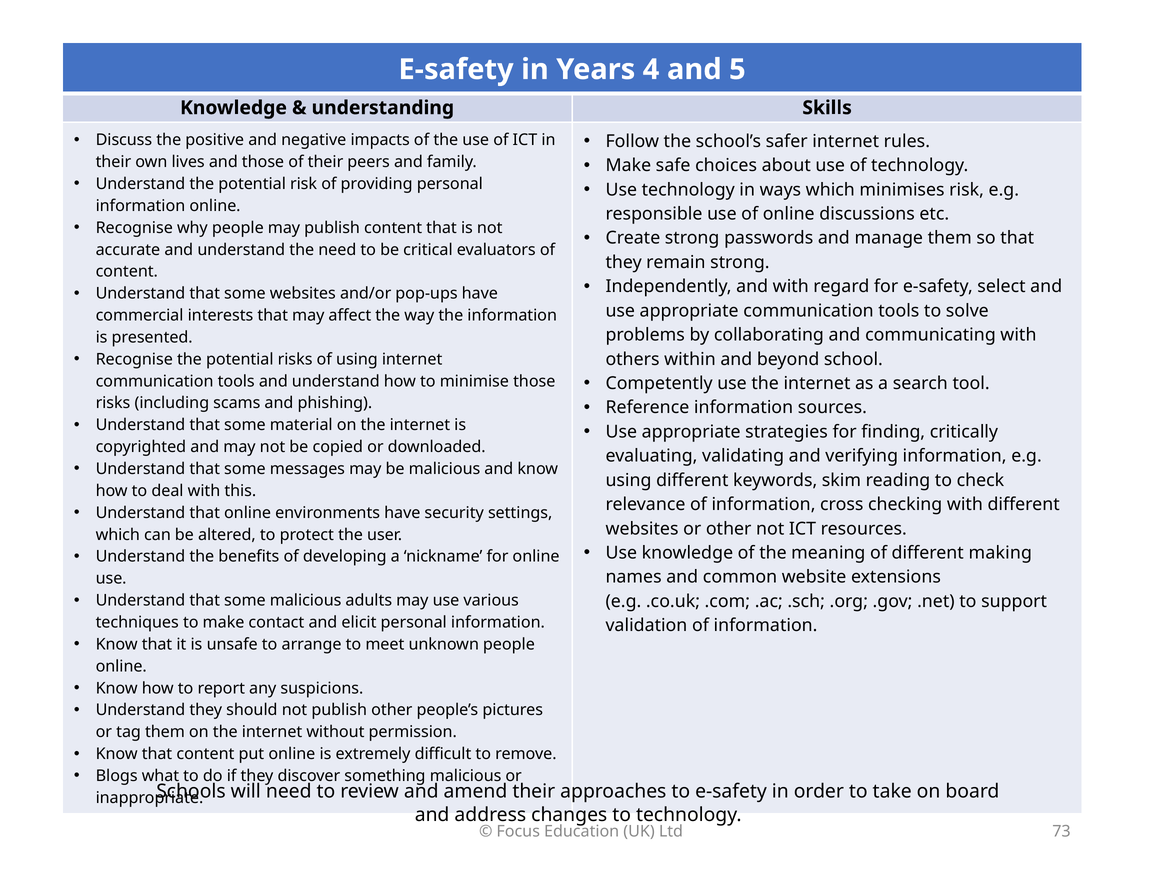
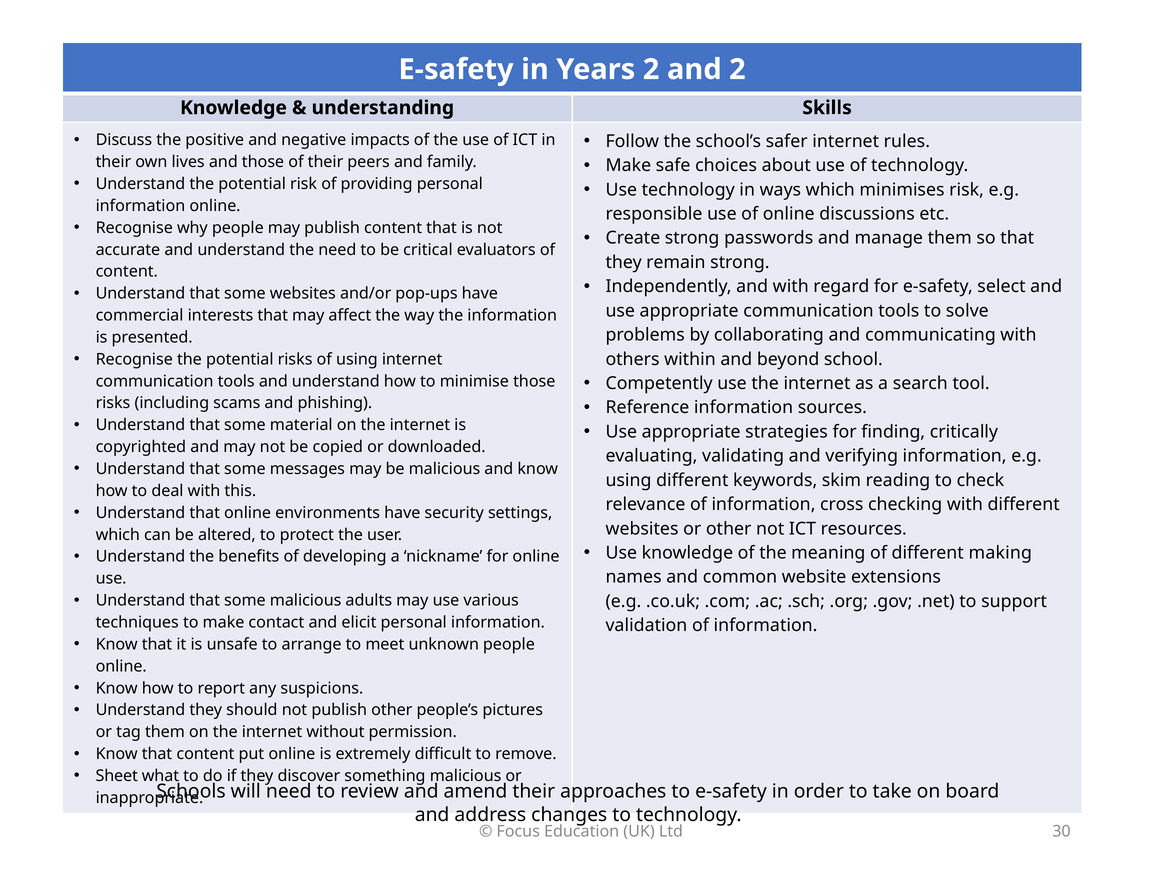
Years 4: 4 -> 2 (651, 69)
and 5: 5 -> 2 (737, 69)
Blogs: Blogs -> Sheet (117, 775)
73: 73 -> 30 (1062, 831)
